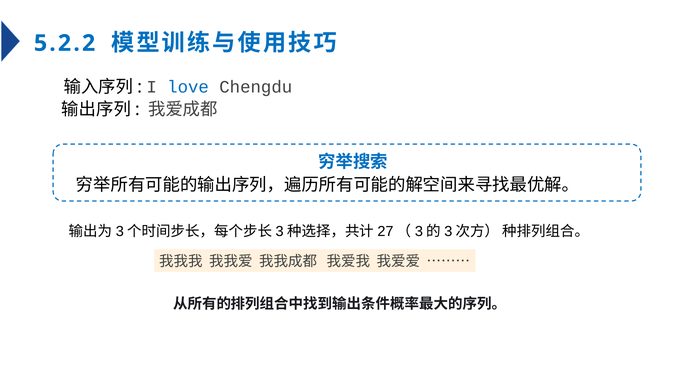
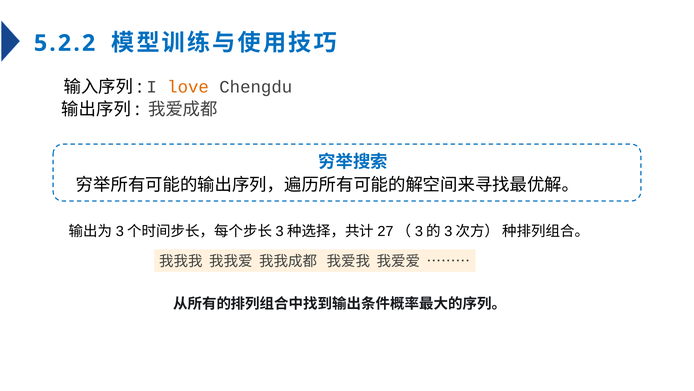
love colour: blue -> orange (188, 87)
